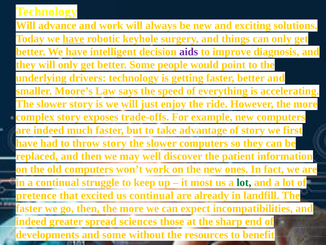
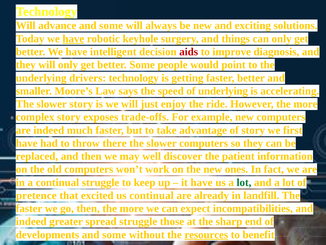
advance and work: work -> some (111, 26)
aids colour: purple -> red (189, 52)
of everything: everything -> underlying (223, 91)
throw story: story -> there (115, 143)
it most: most -> have (202, 182)
spread sciences: sciences -> struggle (138, 221)
resources underline: none -> present (206, 234)
